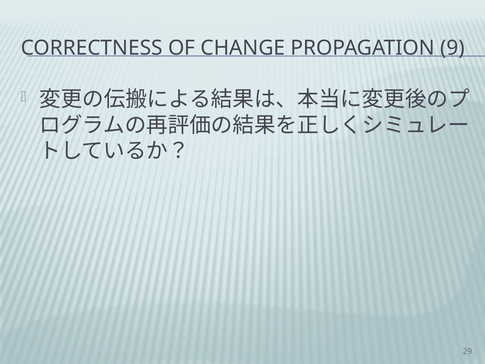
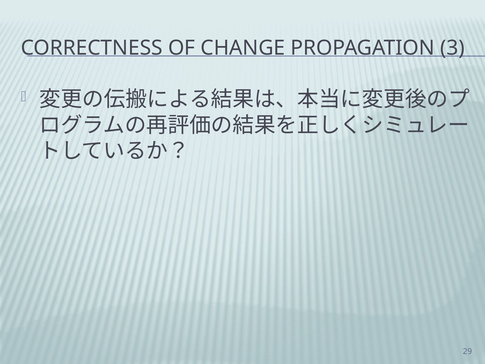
9: 9 -> 3 (452, 48)
